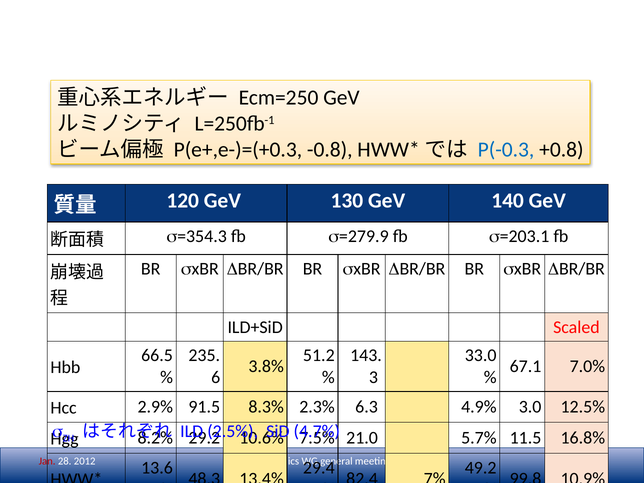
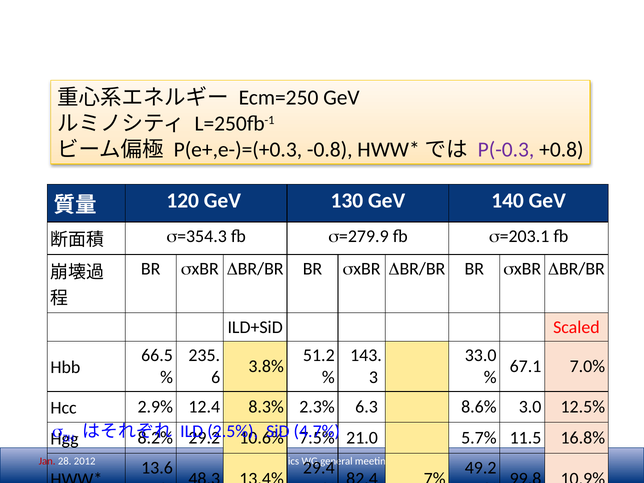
P(-0.3 colour: blue -> purple (506, 149)
91.5: 91.5 -> 12.4 (204, 407)
4.9%: 4.9% -> 8.6% (479, 407)
